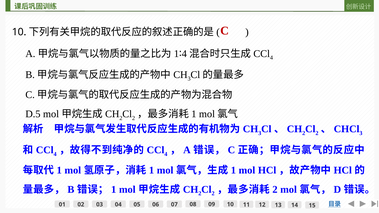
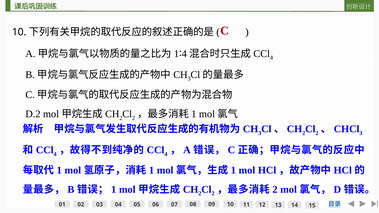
D.5: D.5 -> D.2 (33, 114)
